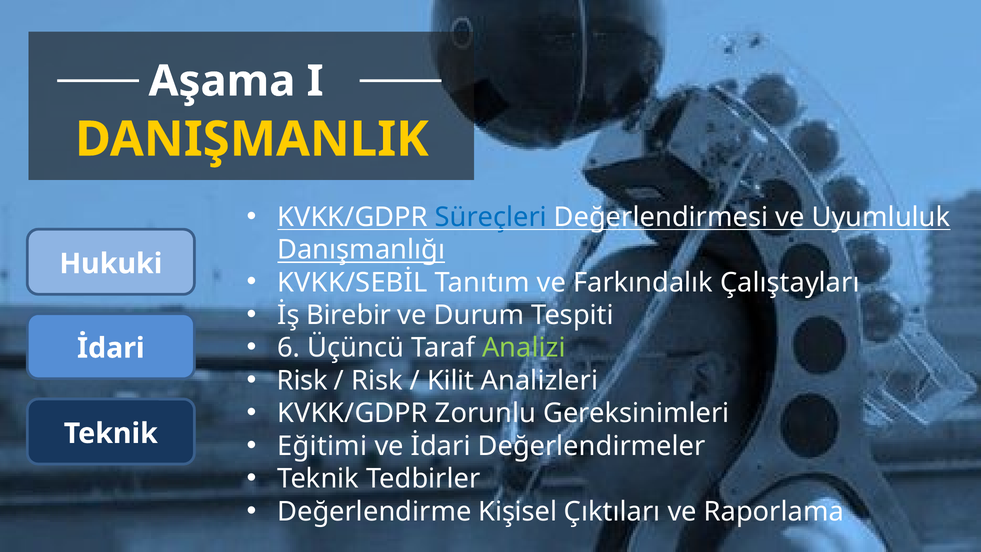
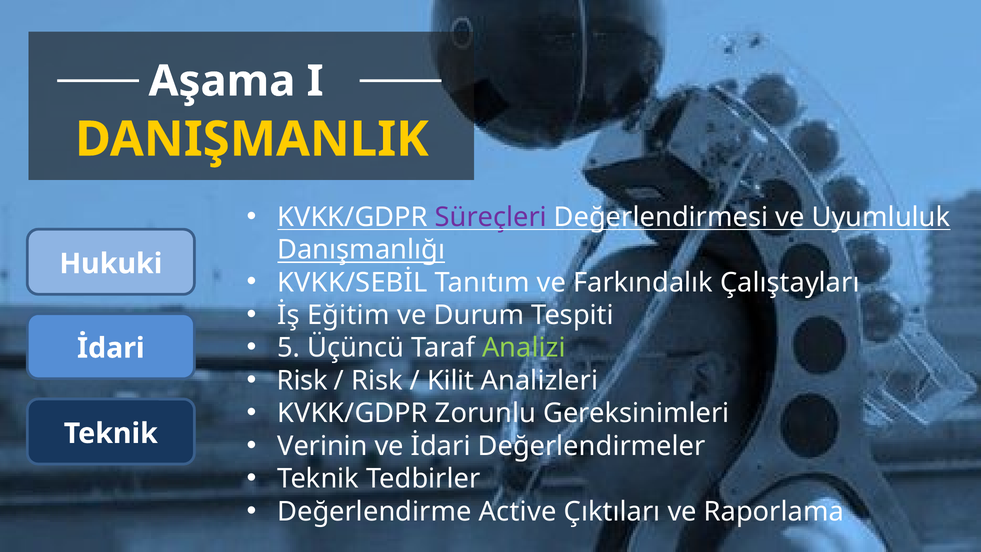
Süreçleri colour: blue -> purple (491, 217)
Birebir: Birebir -> Eğitim (348, 315)
6: 6 -> 5 (289, 348)
Eğitimi: Eğitimi -> Verinin (322, 446)
Kişisel: Kişisel -> Active (518, 511)
